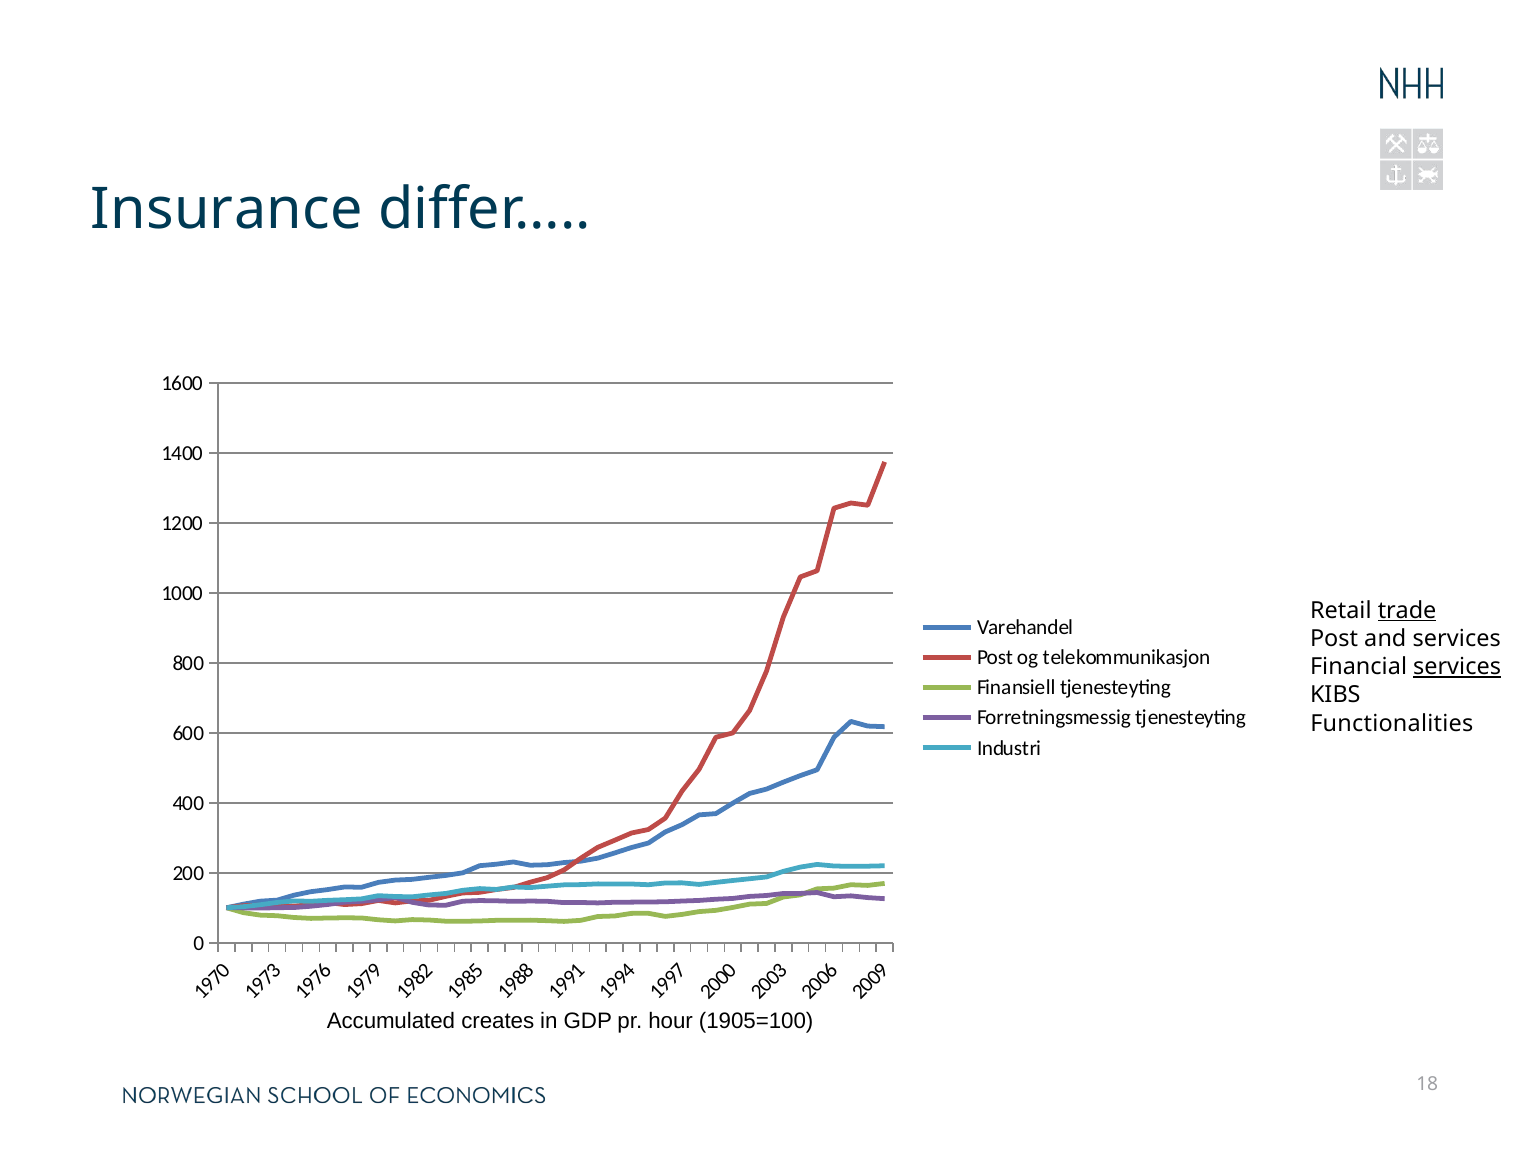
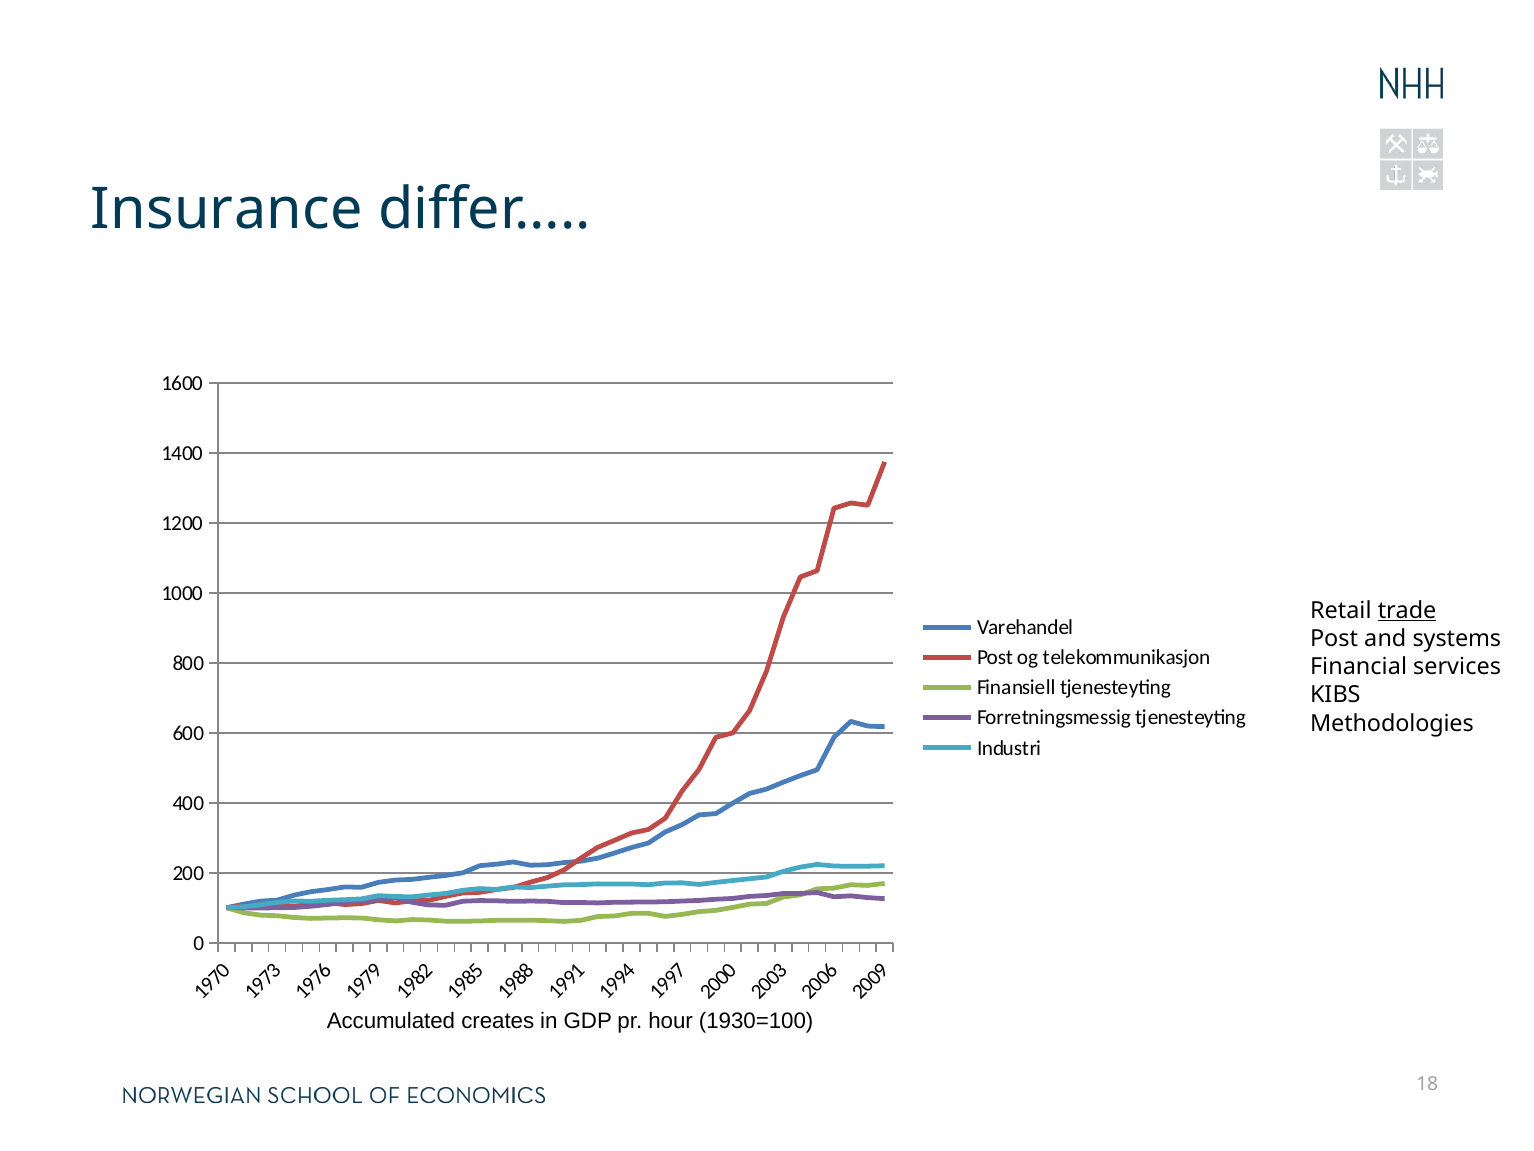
and services: services -> systems (1457, 639)
services underline: present -> none (1457, 667)
Functionalities: Functionalities -> Methodologies (1392, 723)
1905=100: 1905=100 -> 1930=100 (756, 1021)
